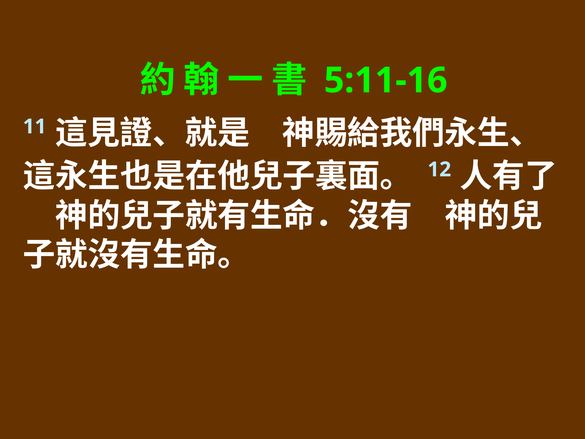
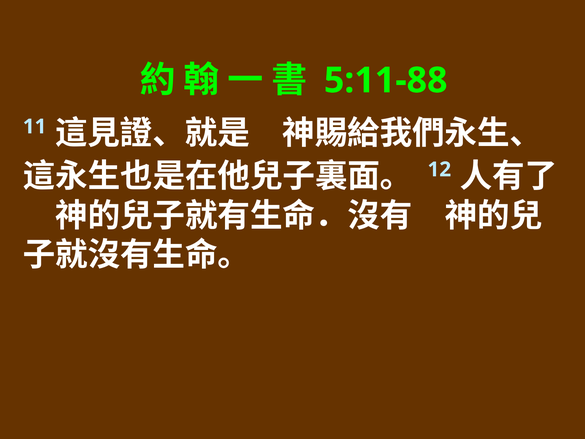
5:11-16: 5:11-16 -> 5:11-88 (386, 80)
